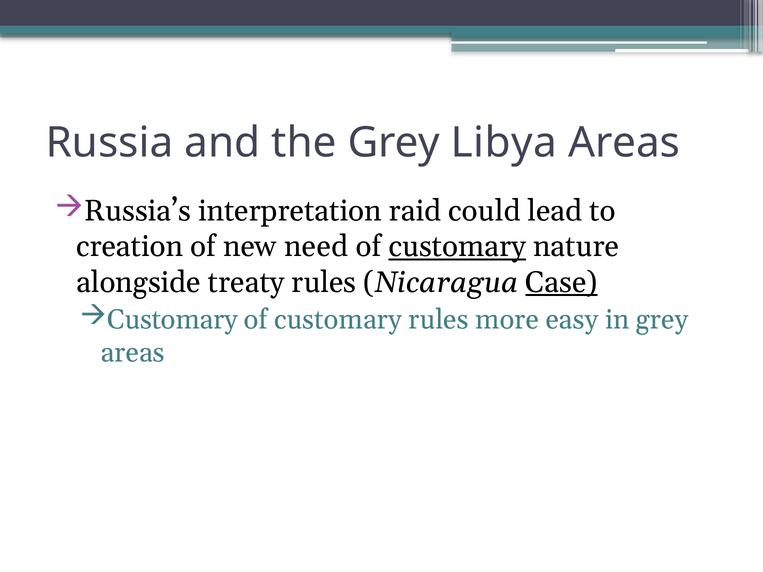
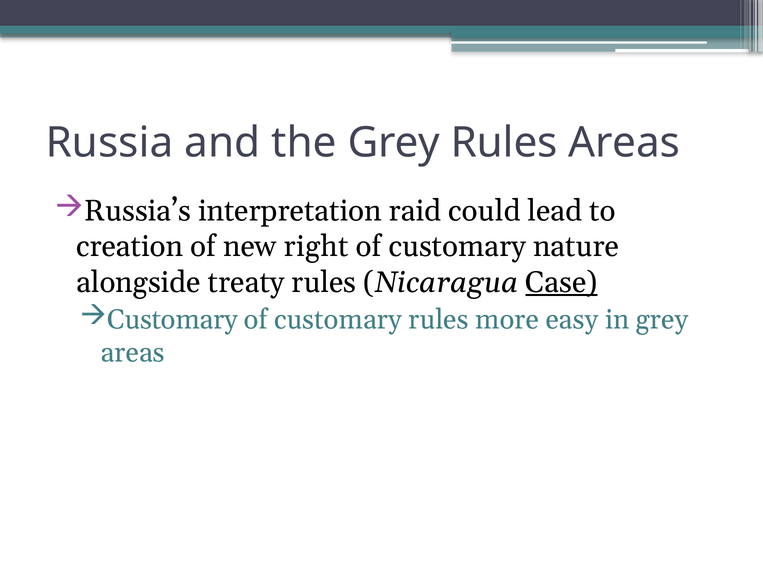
Grey Libya: Libya -> Rules (504, 143)
need: need -> right (316, 247)
customary underline: present -> none (457, 247)
